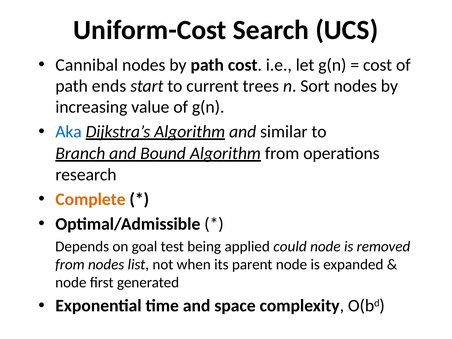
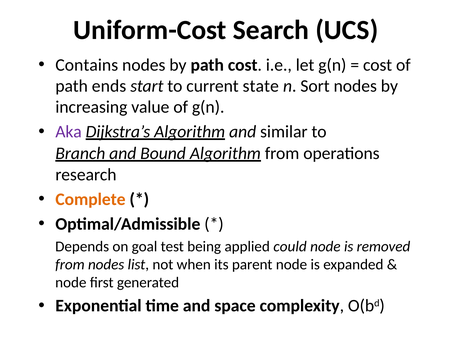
Cannibal: Cannibal -> Contains (87, 65)
trees: trees -> state (261, 86)
Aka colour: blue -> purple (69, 132)
